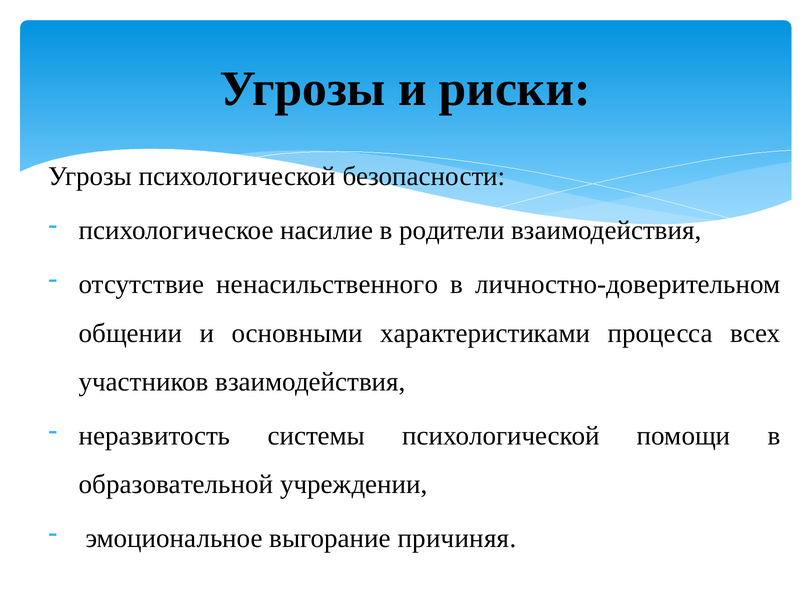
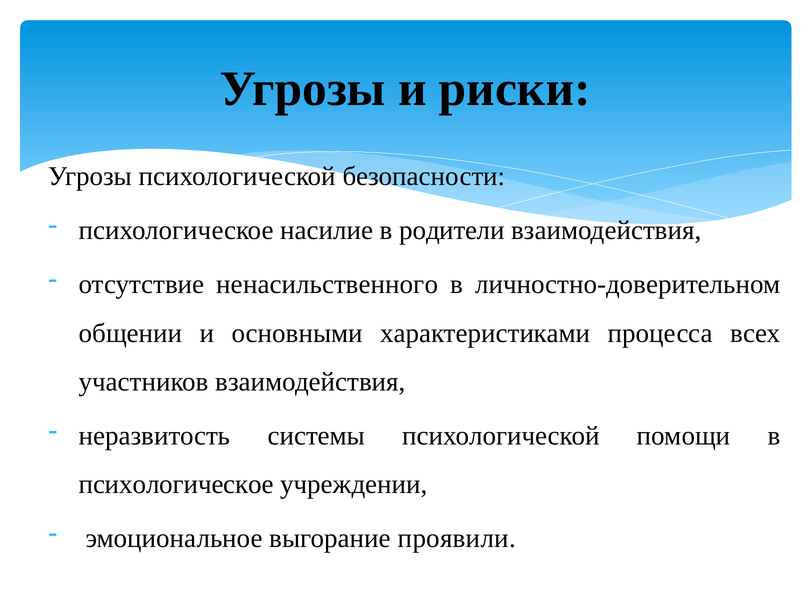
образовательной: образовательной -> психологическое (176, 485)
причиняя: причиняя -> проявили (457, 539)
